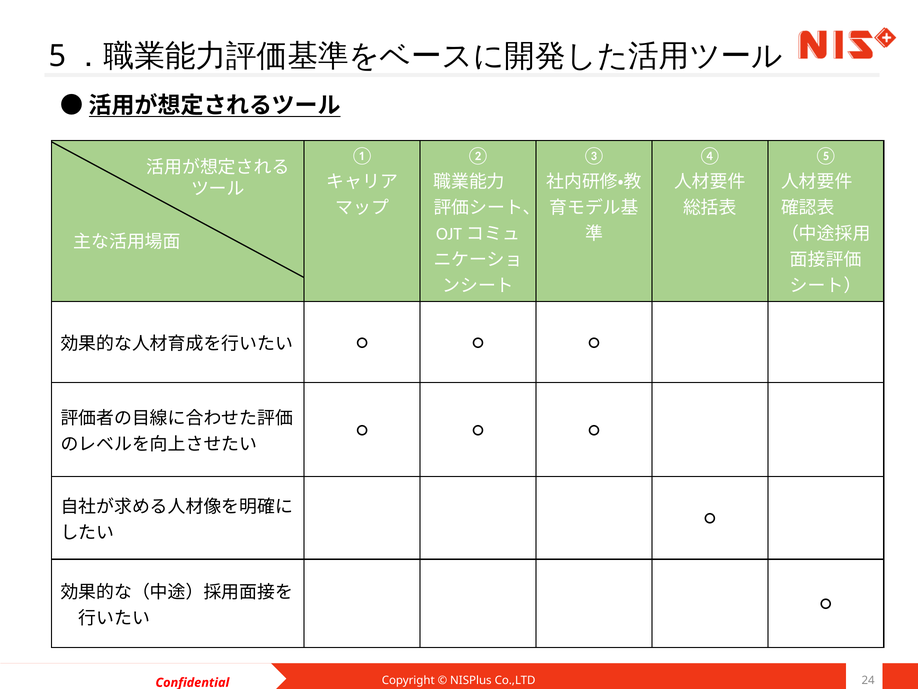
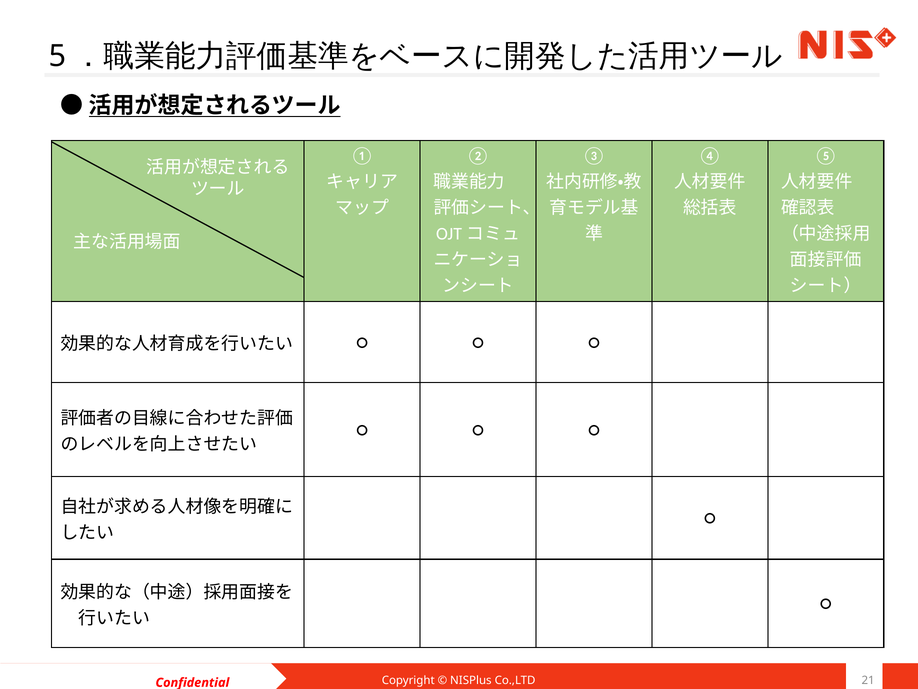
24: 24 -> 21 (868, 680)
